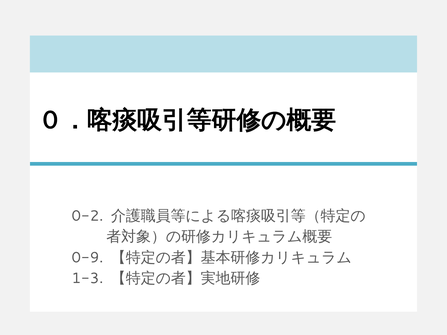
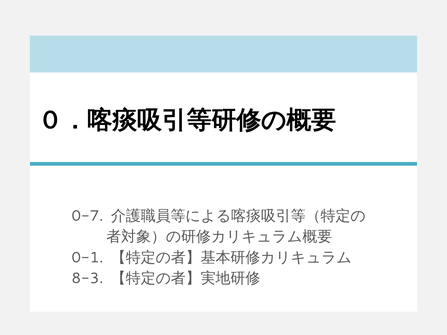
0-2: 0-2 -> 0-7 (87, 216)
0-9: 0-9 -> 0-1 (87, 258)
1-3: 1-3 -> 8-3 (87, 279)
